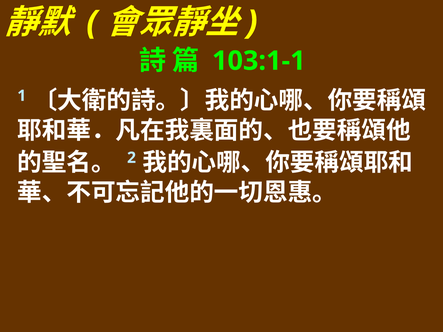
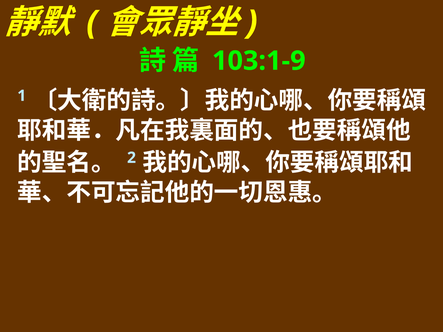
103:1-1: 103:1-1 -> 103:1-9 (259, 61)
